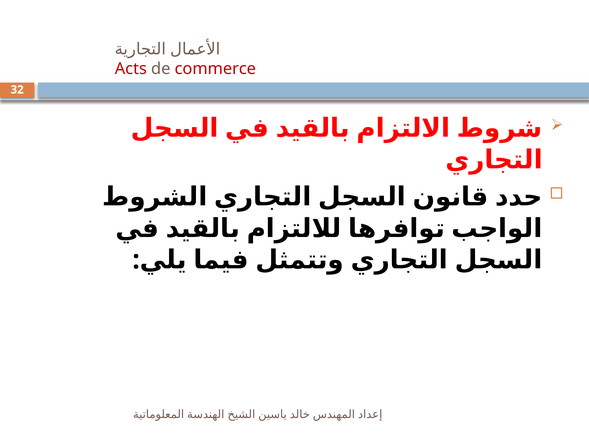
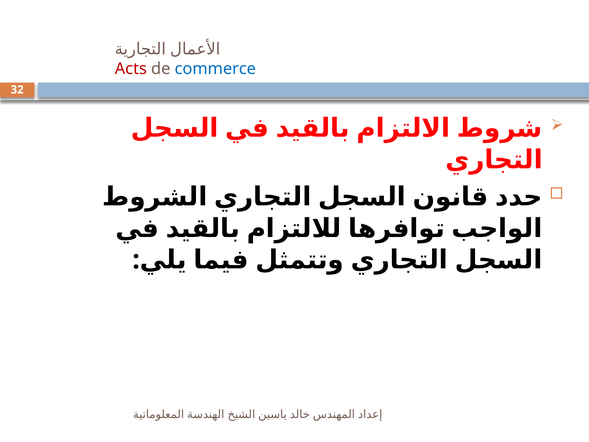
commerce colour: red -> blue (215, 69)
